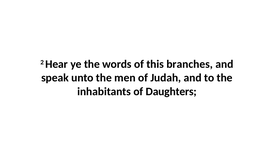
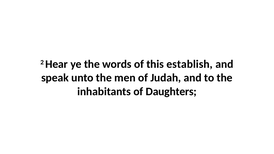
branches: branches -> establish (190, 64)
